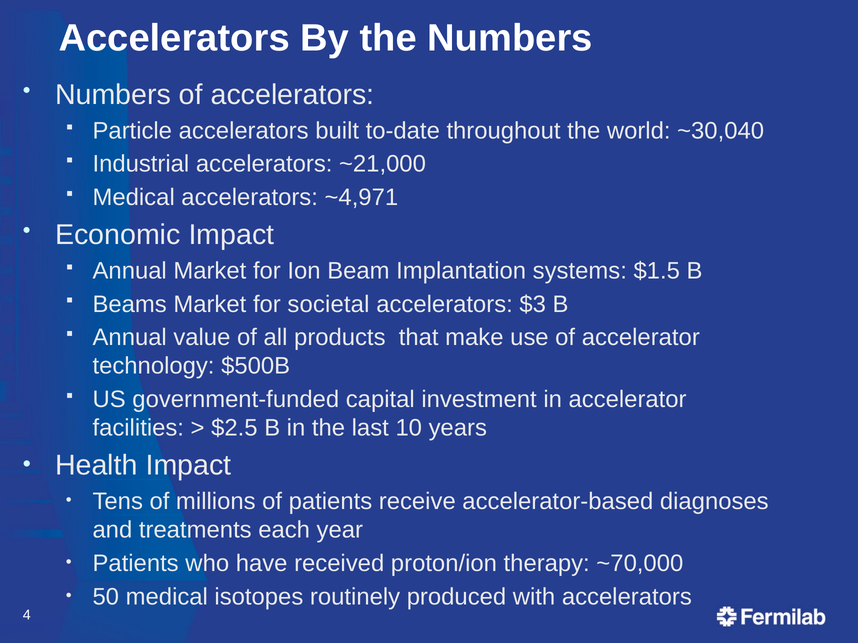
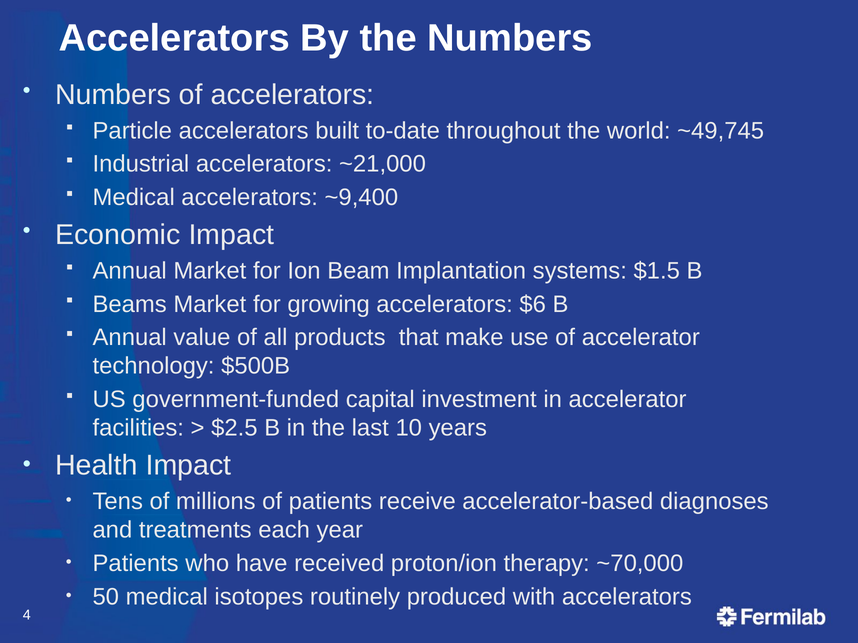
~30,040: ~30,040 -> ~49,745 (721, 131)
~4,971: ~4,971 -> ~9,400 (361, 198)
societal: societal -> growing (329, 304)
$3: $3 -> $6 (533, 304)
